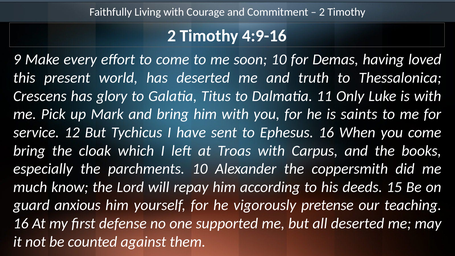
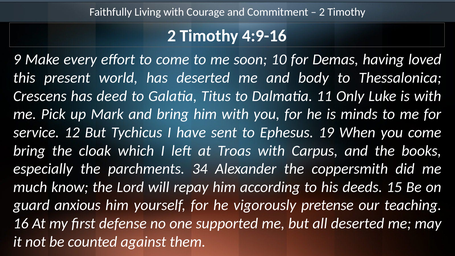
truth: truth -> body (313, 78)
glory: glory -> deed (112, 96)
saints: saints -> minds (359, 114)
Ephesus 16: 16 -> 19 (326, 132)
parchments 10: 10 -> 34 (200, 169)
